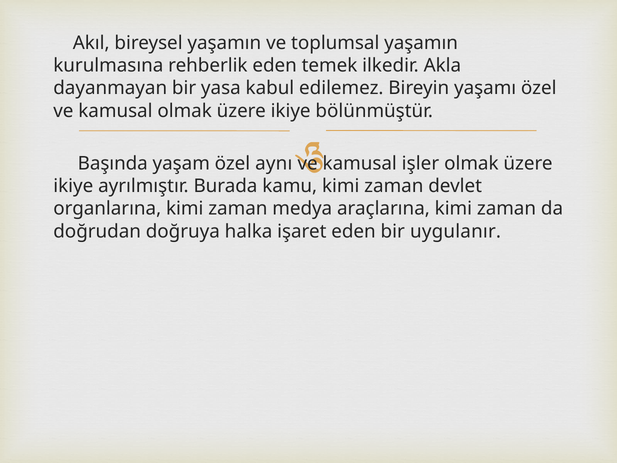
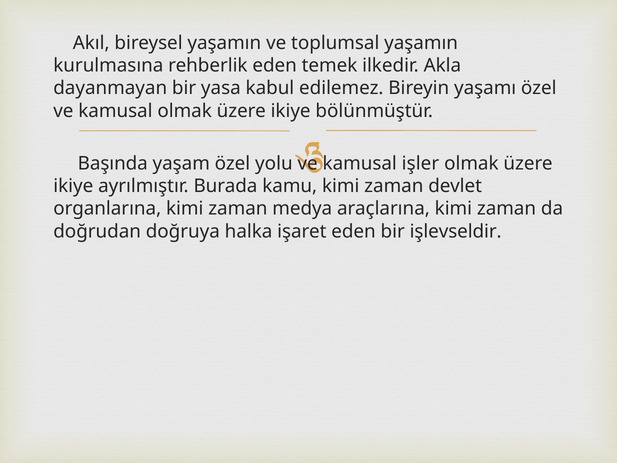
aynı: aynı -> yolu (274, 163)
uygulanır: uygulanır -> işlevseldir (456, 231)
